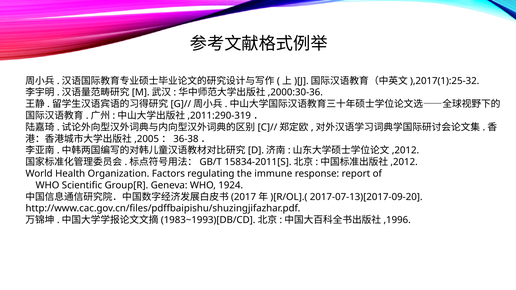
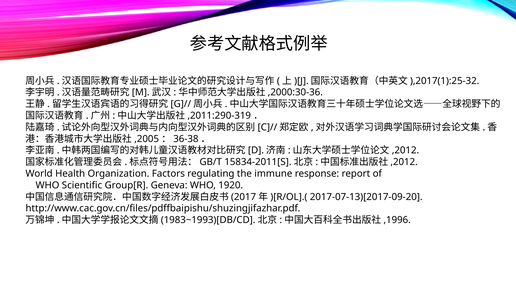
1924: 1924 -> 1920 (231, 185)
